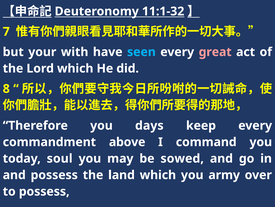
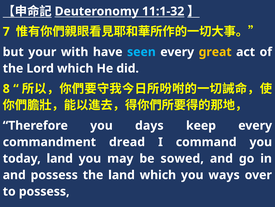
great colour: pink -> yellow (215, 52)
above: above -> dread (127, 142)
today soul: soul -> land (60, 158)
army: army -> ways (224, 174)
